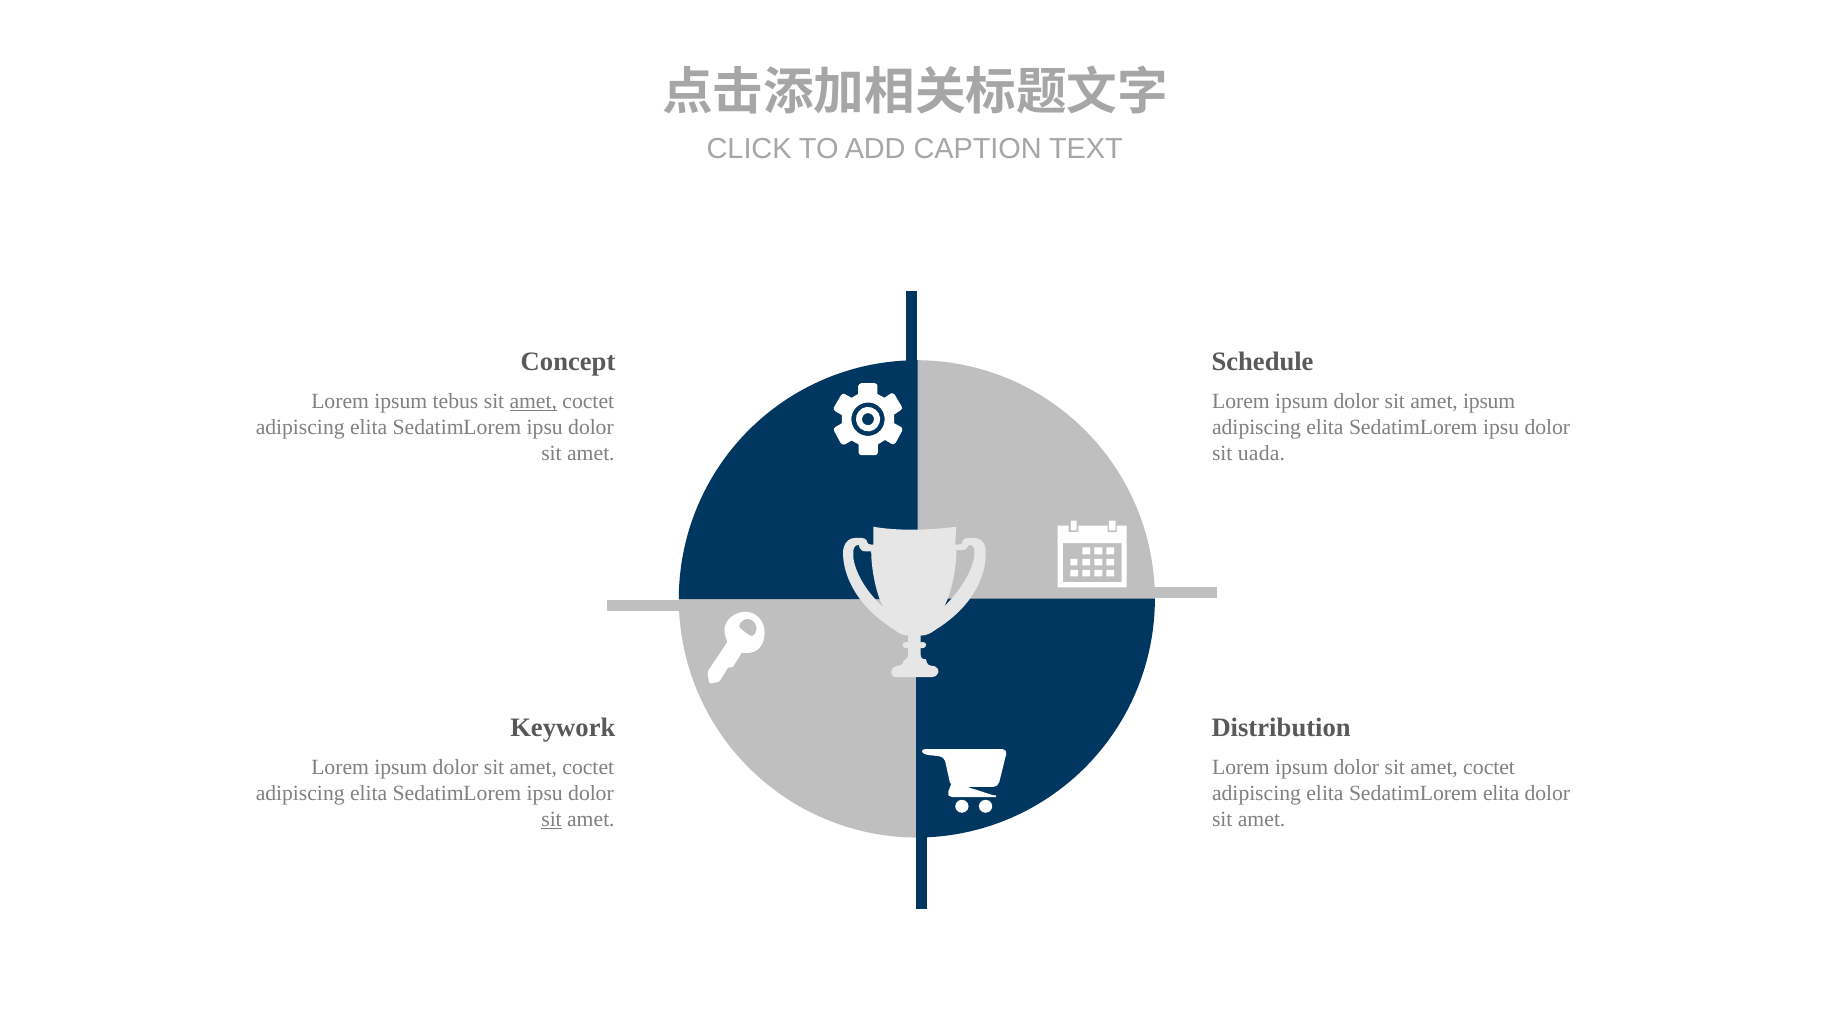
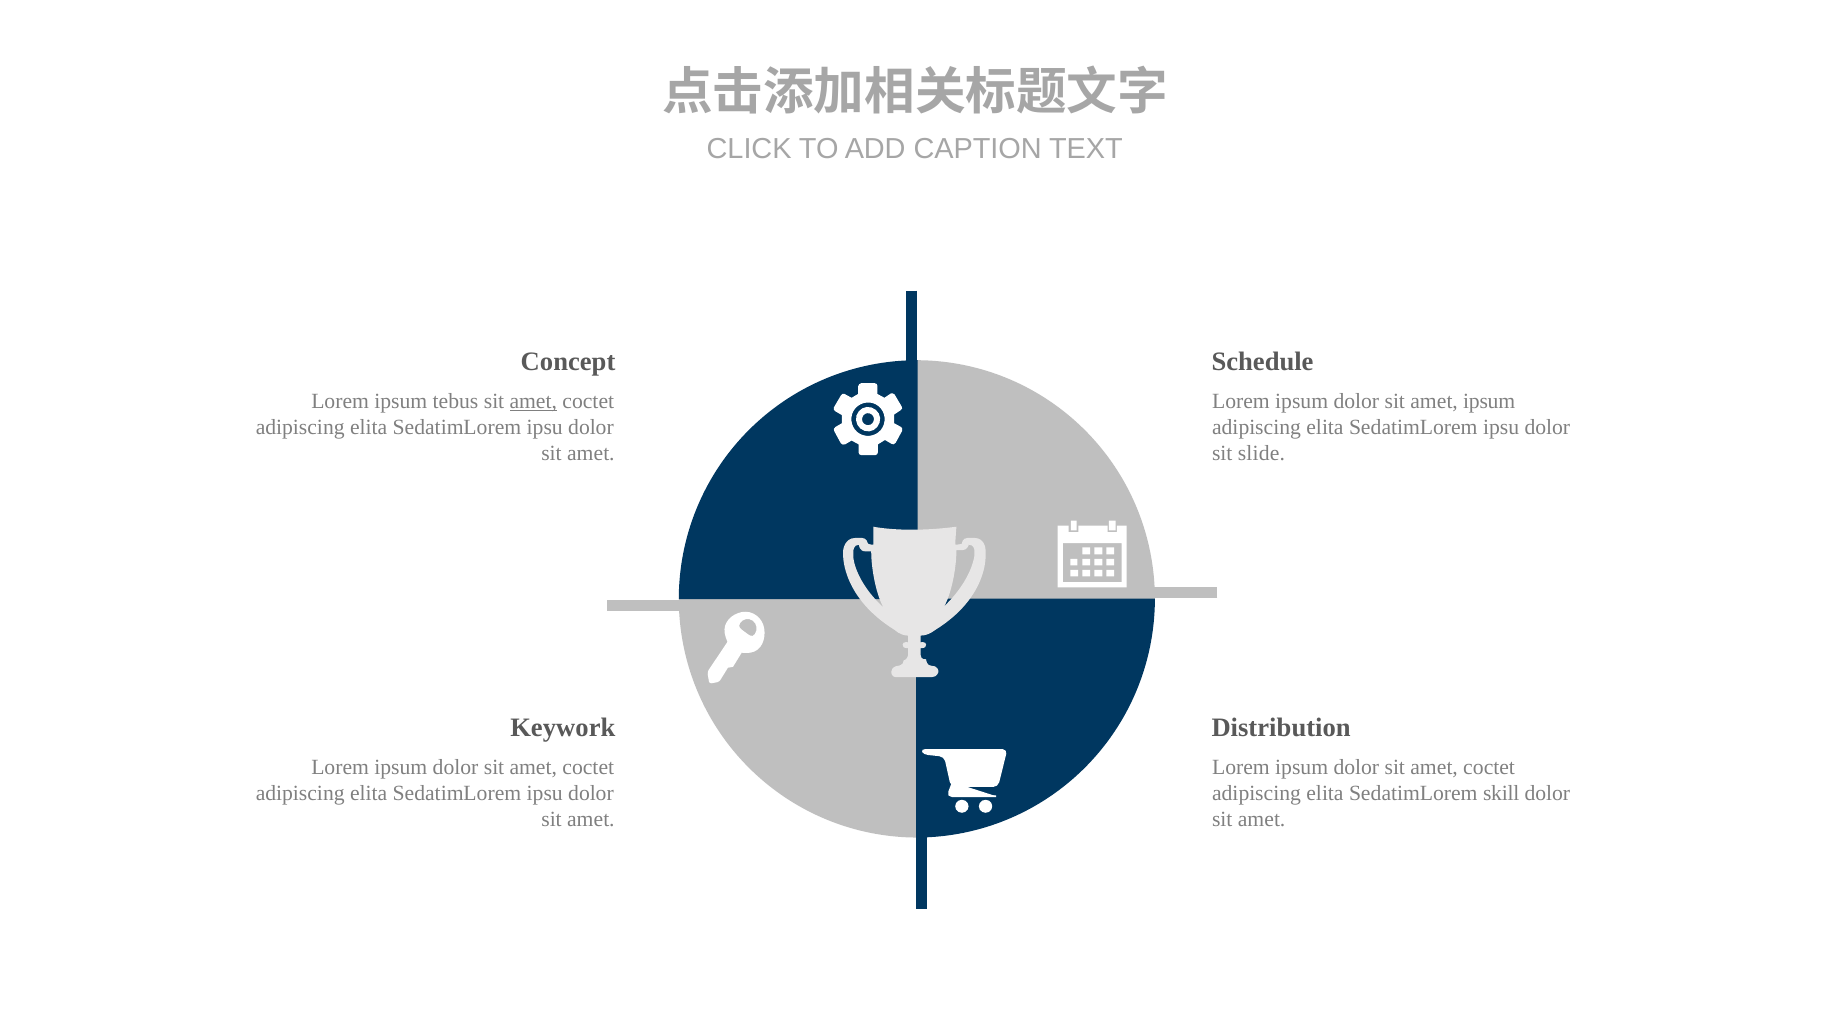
uada: uada -> slide (1261, 453)
SedatimLorem elita: elita -> skill (1501, 793)
sit underline: present -> none (552, 819)
